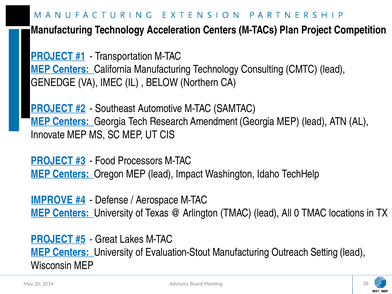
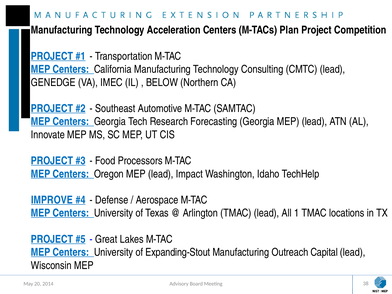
Amendment: Amendment -> Forecasting (214, 122)
0: 0 -> 1 (297, 213)
Evaluation-Stout: Evaluation-Stout -> Expanding-Stout (178, 252)
Setting: Setting -> Capital (324, 252)
